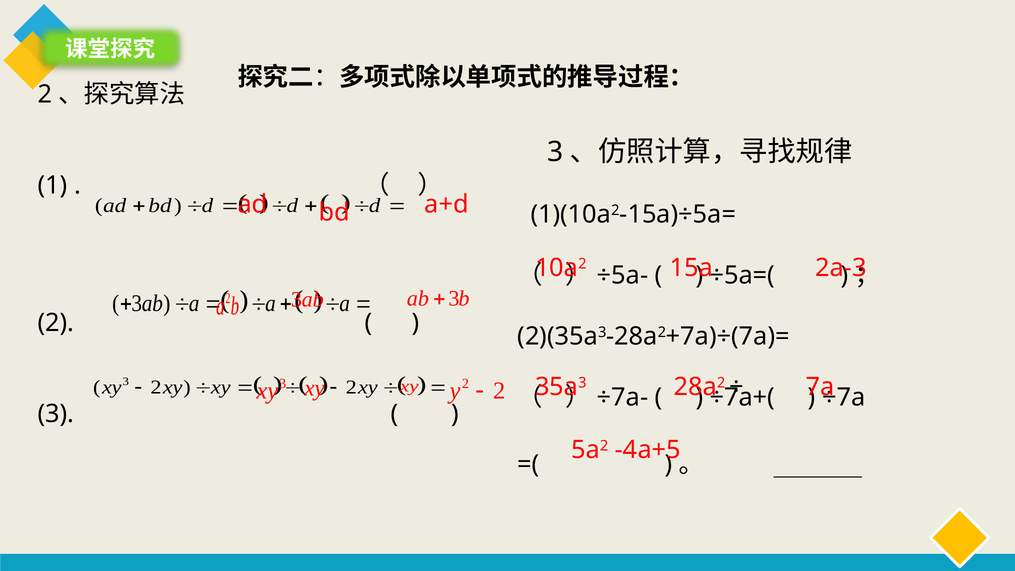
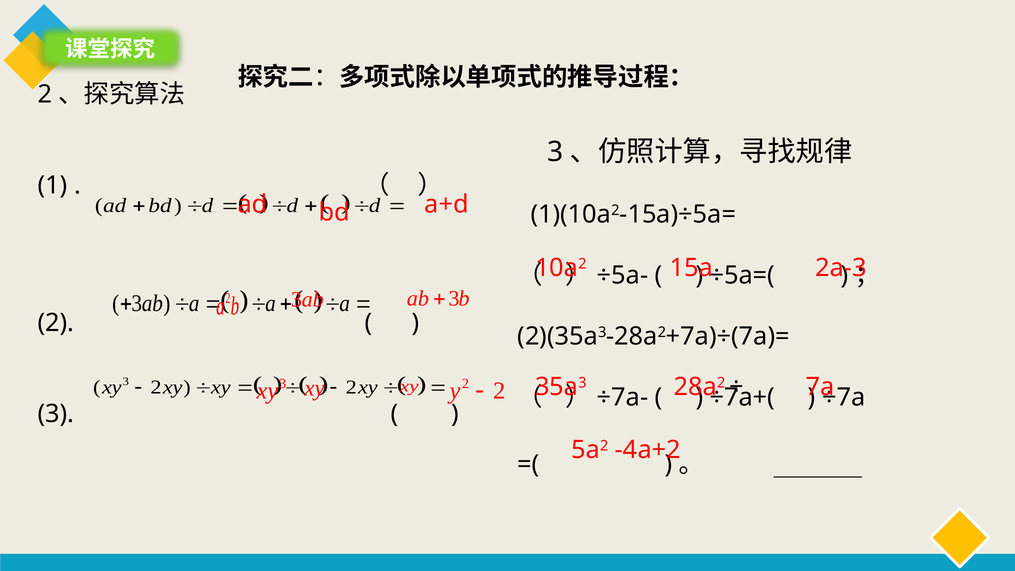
-4a+5: -4a+5 -> -4a+2 (648, 450)
